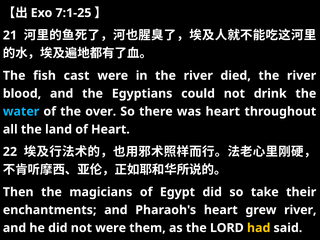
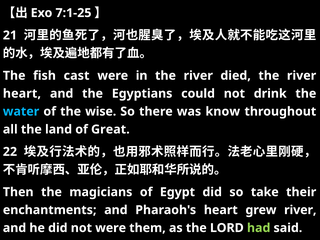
blood: blood -> heart (22, 94)
over: over -> wise (101, 111)
was heart: heart -> know (223, 111)
of Heart: Heart -> Great (110, 129)
had colour: yellow -> light green (259, 228)
